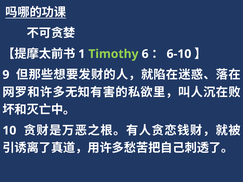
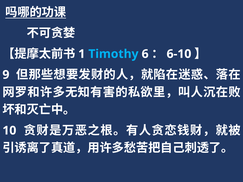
Timothy colour: light green -> light blue (113, 54)
